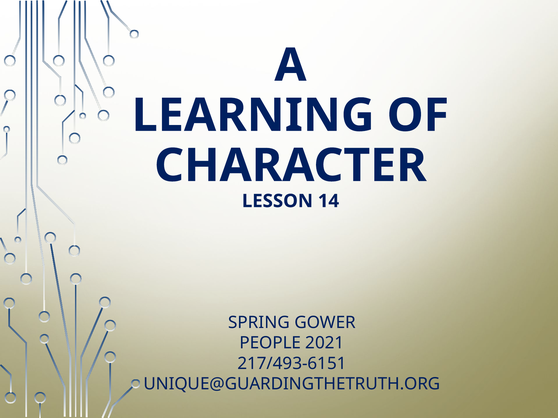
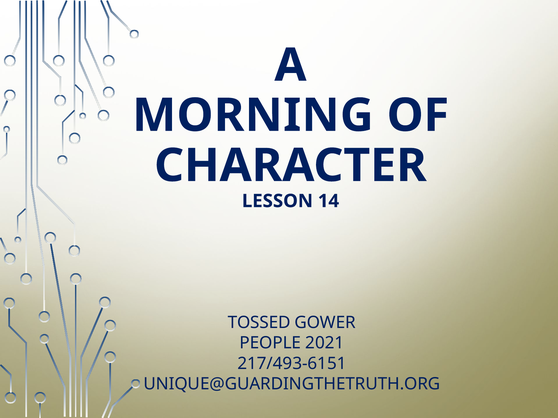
LEARNING: LEARNING -> MORNING (253, 116)
SPRING: SPRING -> TOSSED (259, 323)
